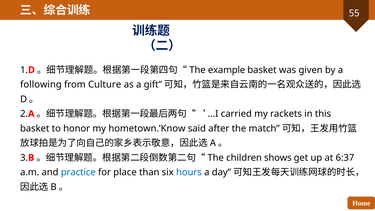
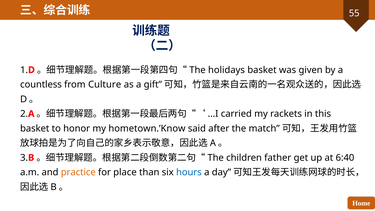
example: example -> holidays (226, 70)
following: following -> countless (41, 85)
shows: shows -> father (278, 158)
6:37: 6:37 -> 6:40 (345, 158)
practice colour: blue -> orange (78, 172)
